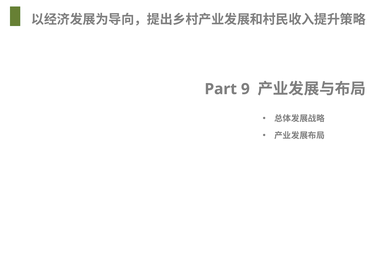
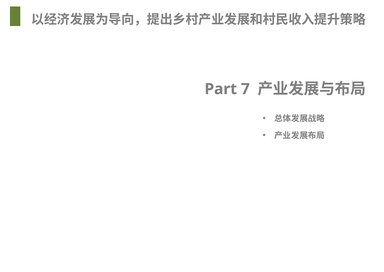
9: 9 -> 7 (245, 89)
